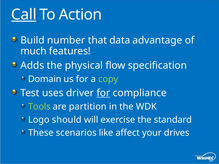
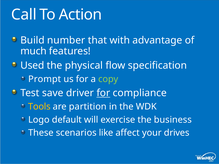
Call underline: present -> none (24, 15)
data: data -> with (120, 40)
Adds: Adds -> Used (32, 66)
Domain: Domain -> Prompt (45, 79)
uses: uses -> save (53, 93)
Tools colour: light green -> yellow (39, 107)
should: should -> default (67, 120)
standard: standard -> business (173, 120)
